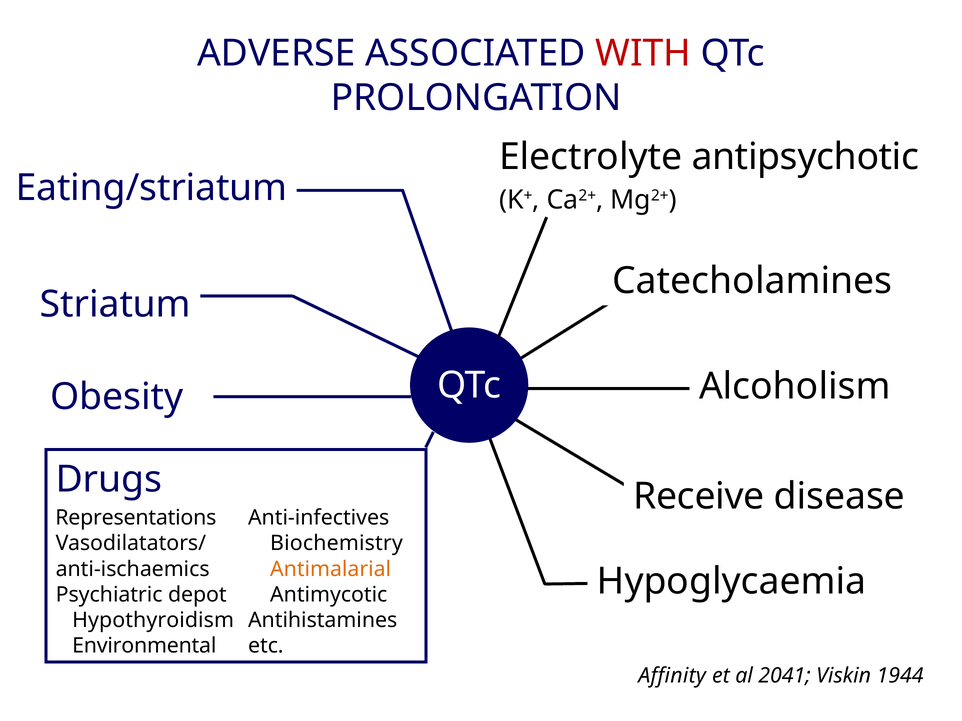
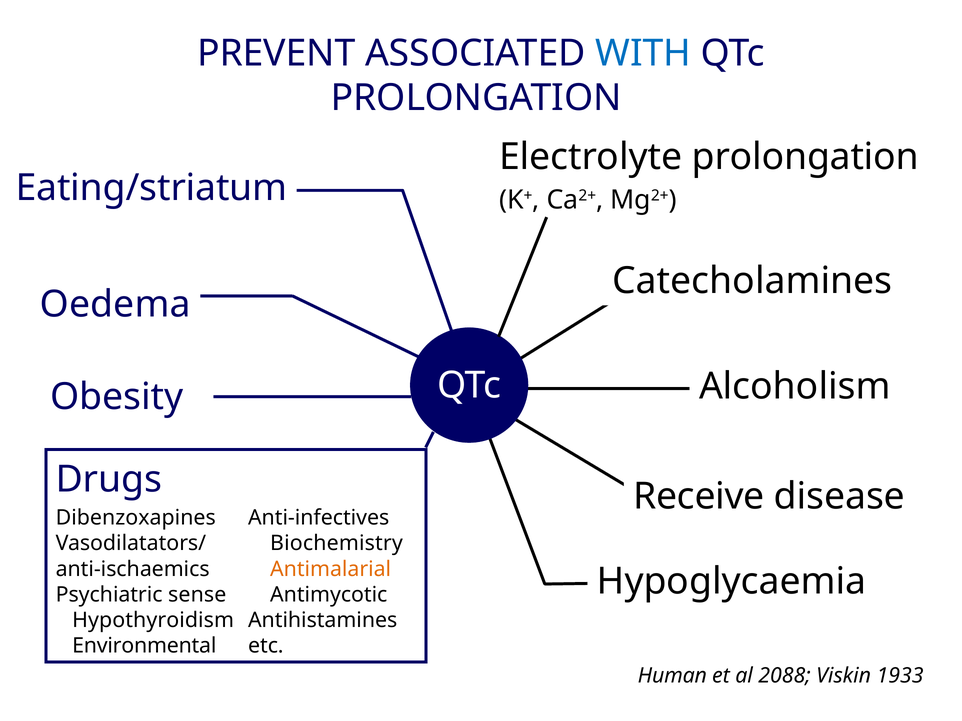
ADVERSE: ADVERSE -> PREVENT (276, 53)
WITH colour: red -> blue (643, 53)
Electrolyte antipsychotic: antipsychotic -> prolongation (805, 157)
Striatum: Striatum -> Oedema (115, 305)
Representations: Representations -> Dibenzoxapines (136, 518)
depot: depot -> sense (197, 595)
Affinity: Affinity -> Human (672, 676)
2041: 2041 -> 2088 (785, 676)
1944: 1944 -> 1933 (900, 676)
